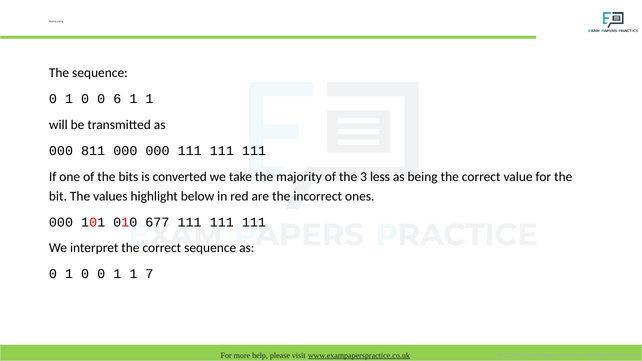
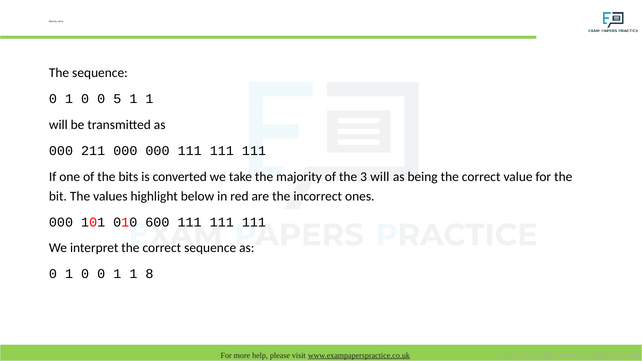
6: 6 -> 5 (117, 99)
811: 811 -> 211 (93, 151)
3 less: less -> will (380, 177)
677: 677 -> 600 (157, 222)
7: 7 -> 8 (149, 274)
